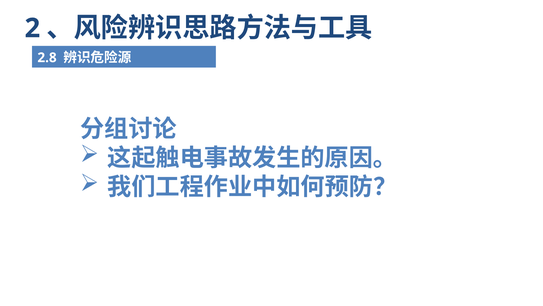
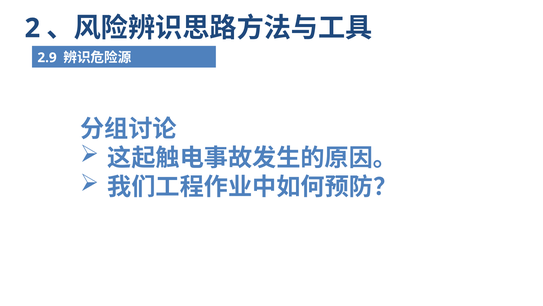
2.8: 2.8 -> 2.9 (47, 58)
